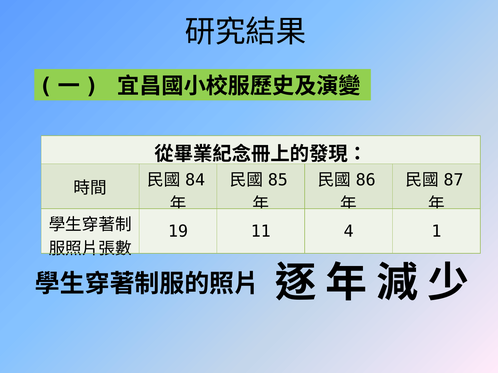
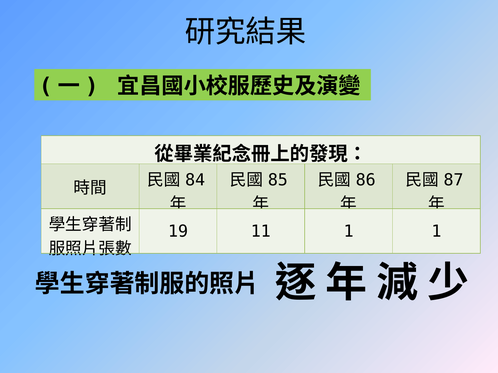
11 4: 4 -> 1 (349, 232)
